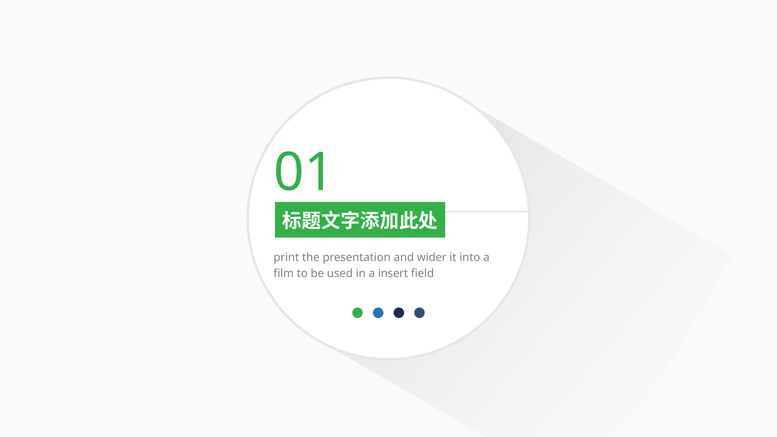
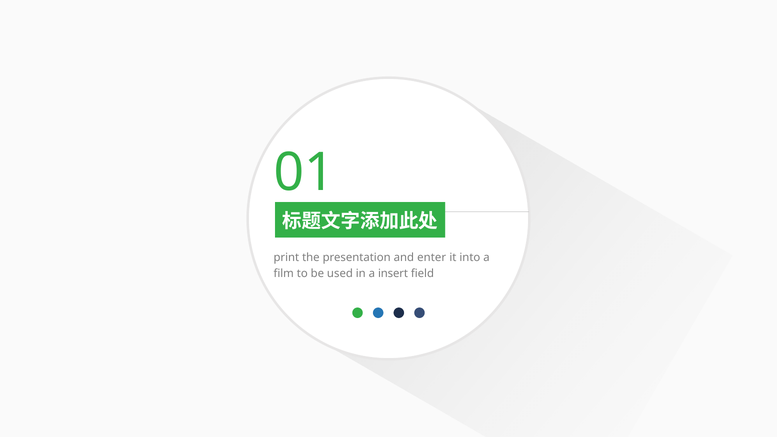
wider: wider -> enter (432, 257)
